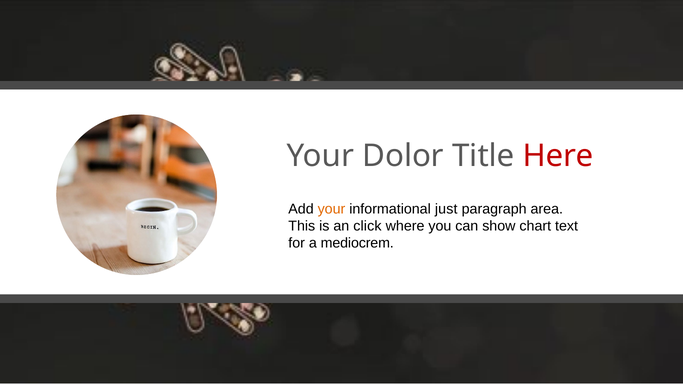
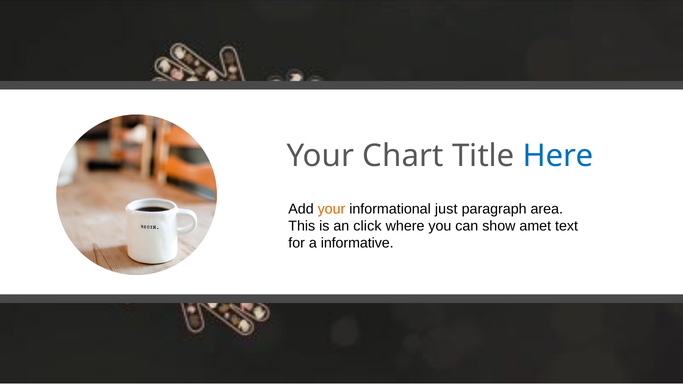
Dolor: Dolor -> Chart (403, 156)
Here colour: red -> blue (558, 156)
chart: chart -> amet (535, 226)
mediocrem: mediocrem -> informative (357, 243)
